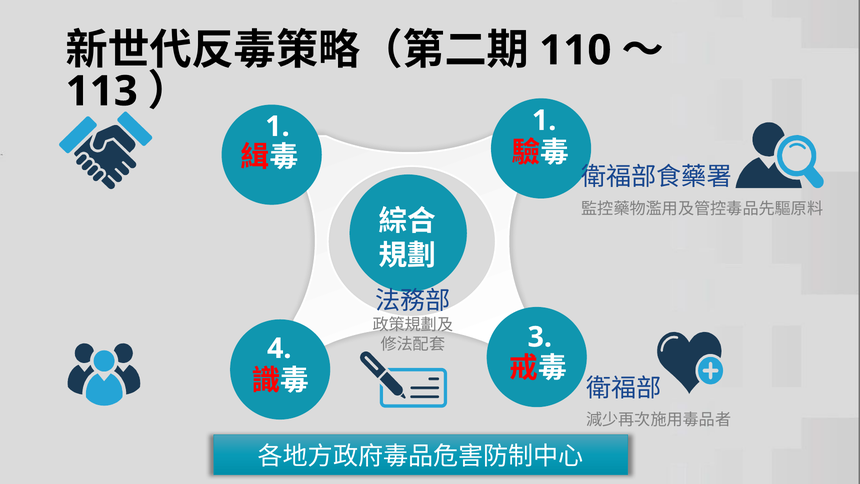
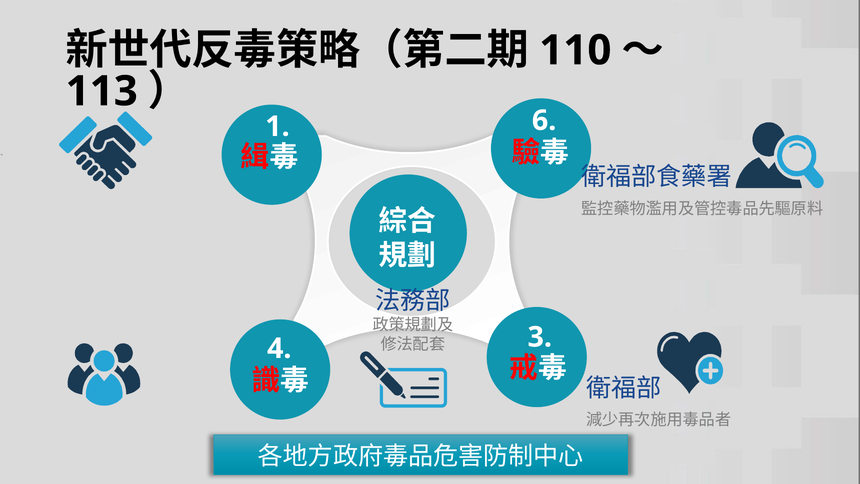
1 1: 1 -> 6 (544, 120)
